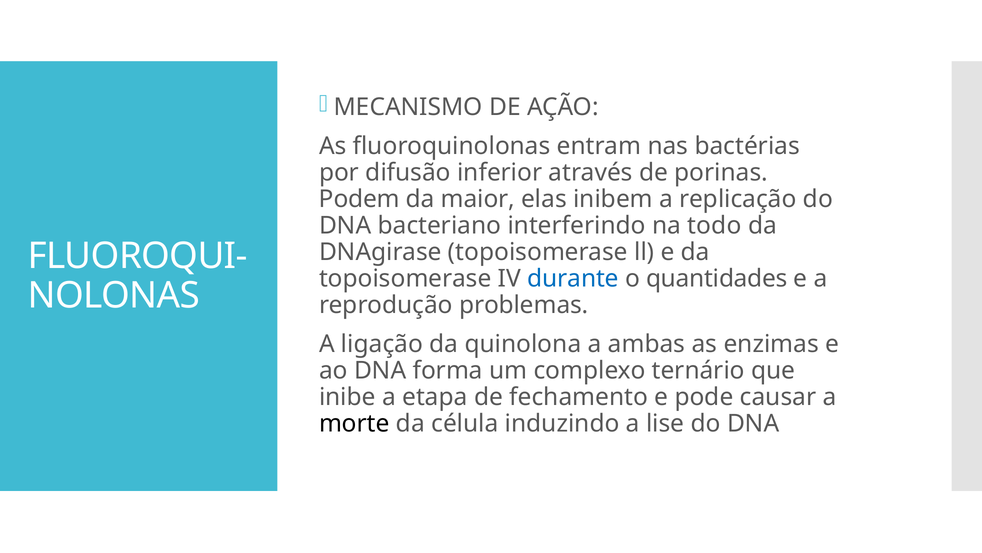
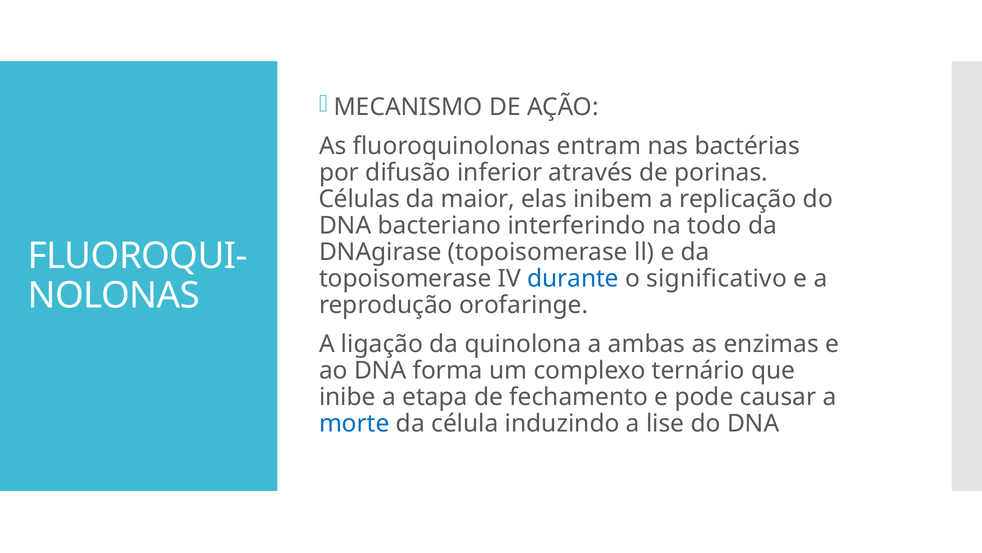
Podem: Podem -> Células (359, 199)
quantidades: quantidades -> significativo (717, 278)
problemas: problemas -> orofaringe (524, 305)
morte colour: black -> blue (354, 423)
